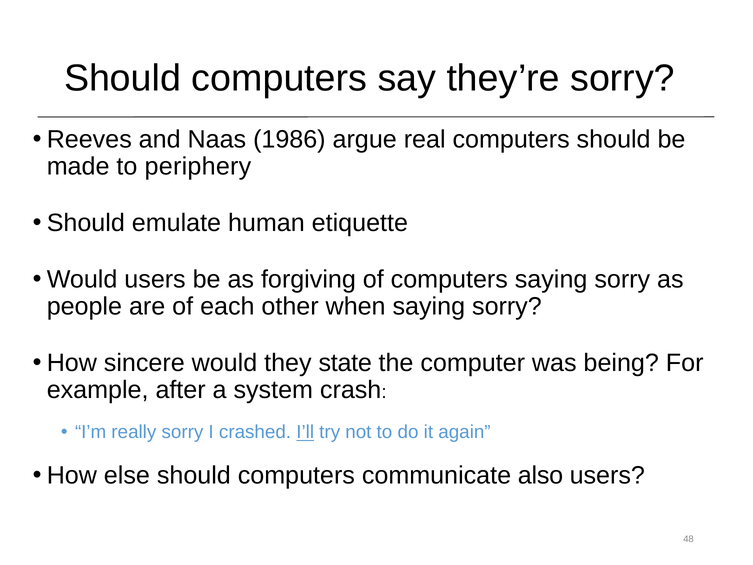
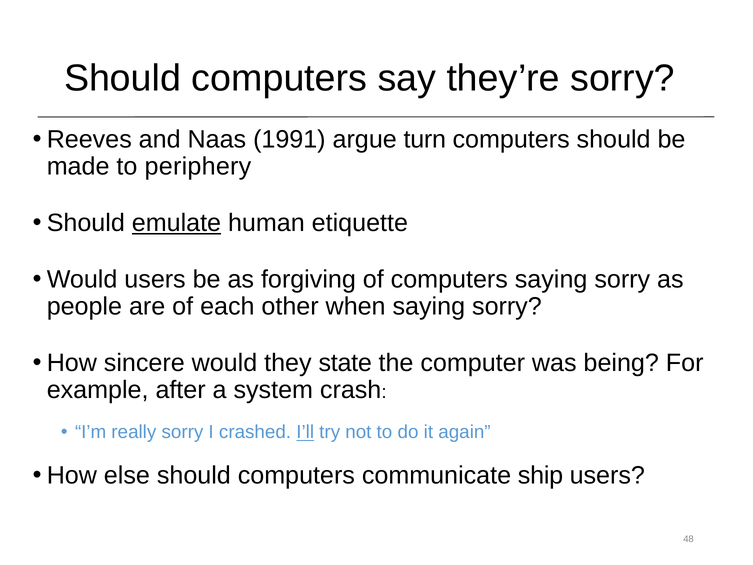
1986: 1986 -> 1991 (289, 139)
real: real -> turn (425, 139)
emulate underline: none -> present (176, 223)
also: also -> ship (541, 475)
